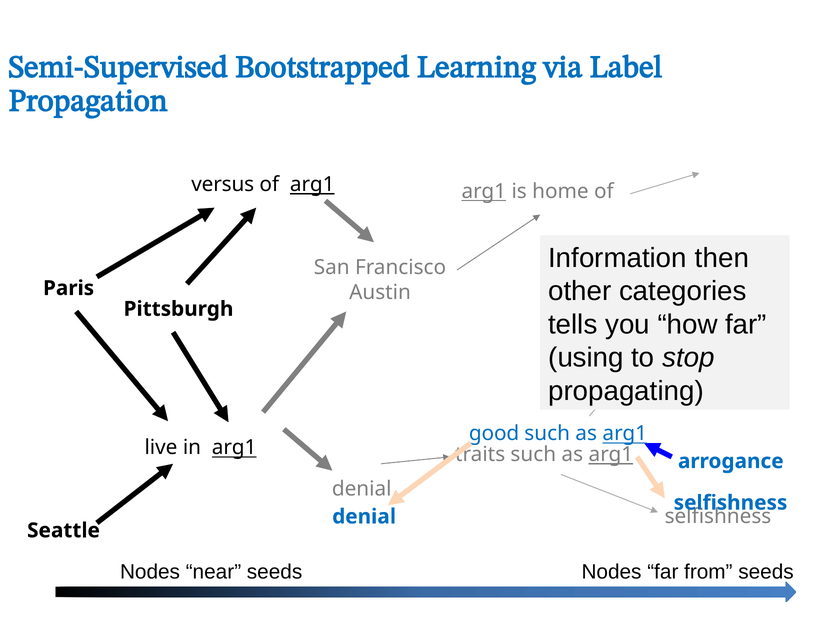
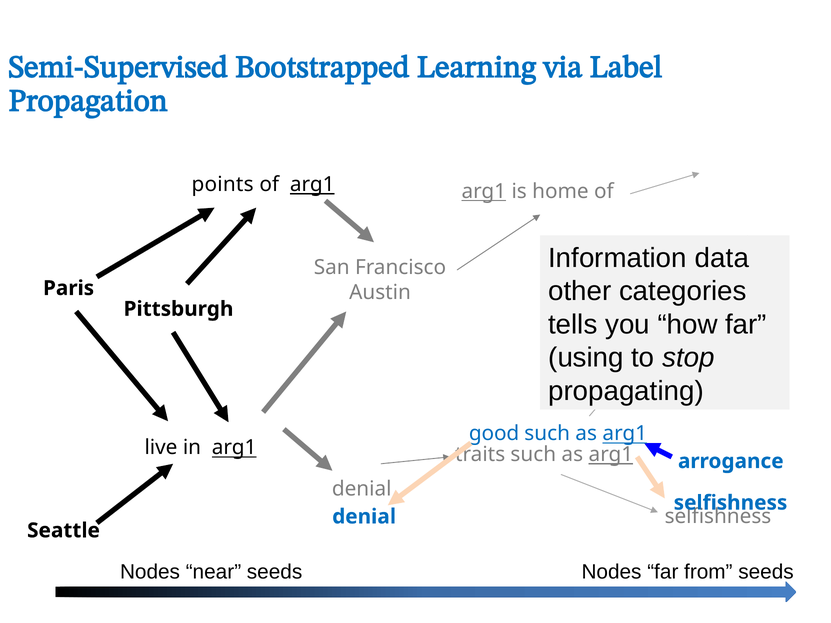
versus: versus -> points (223, 184)
then: then -> data (722, 258)
